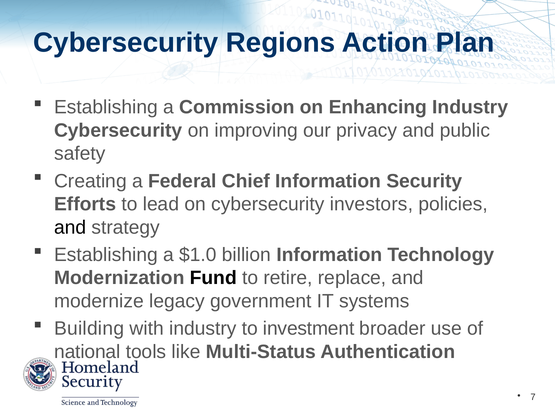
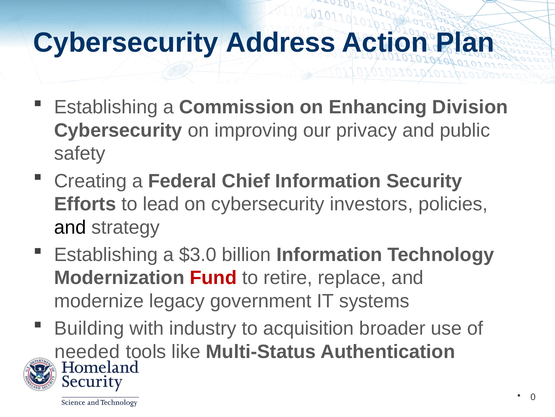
Regions: Regions -> Address (281, 43)
Enhancing Industry: Industry -> Division (470, 107)
$1.0: $1.0 -> $3.0 (198, 254)
Fund colour: black -> red (213, 277)
investment: investment -> acquisition (309, 328)
national: national -> needed (87, 351)
7: 7 -> 0 (533, 396)
